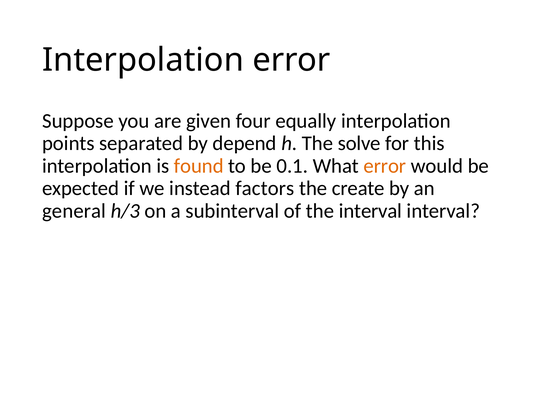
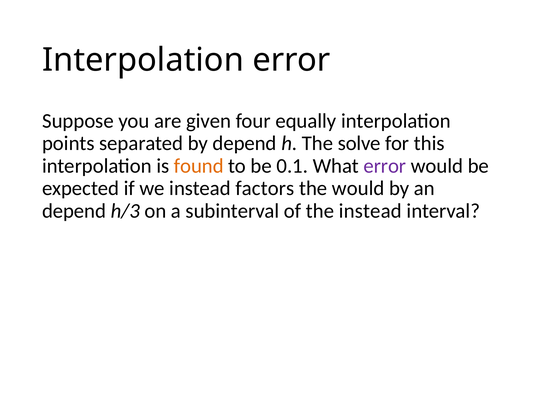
error colour: orange -> purple (385, 166)
the create: create -> would (358, 188)
general: general -> depend (74, 211)
the interval: interval -> instead (370, 211)
